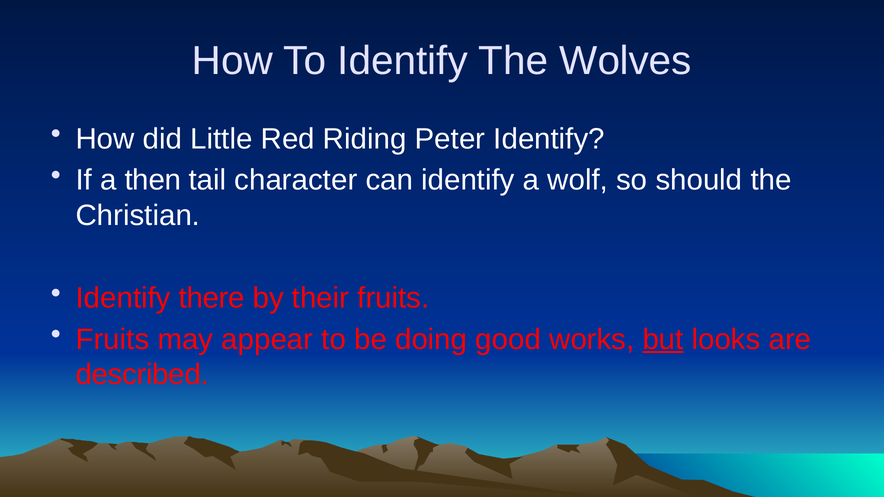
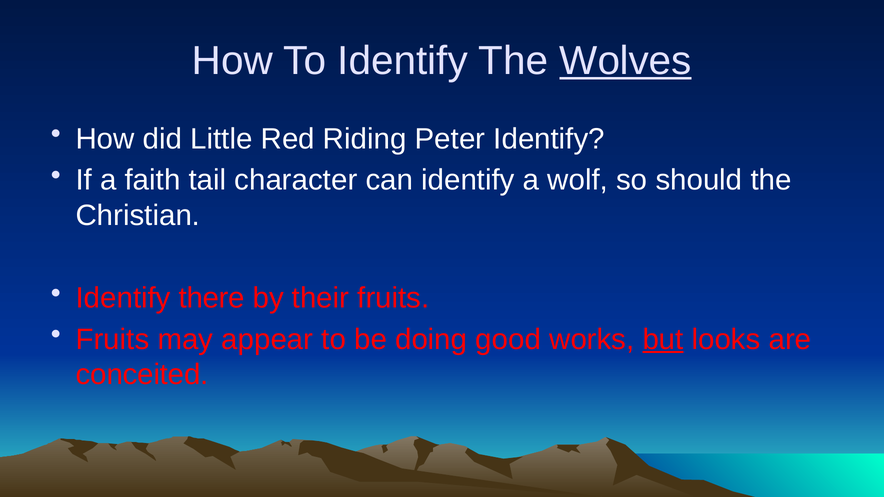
Wolves underline: none -> present (626, 61)
then: then -> faith (153, 180)
described: described -> conceited (142, 375)
